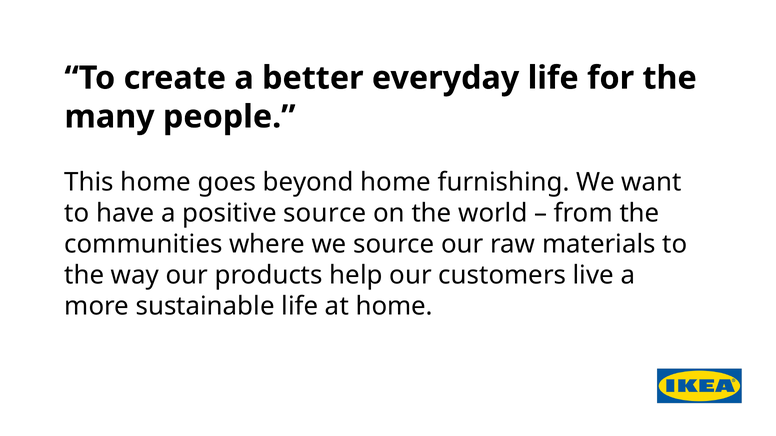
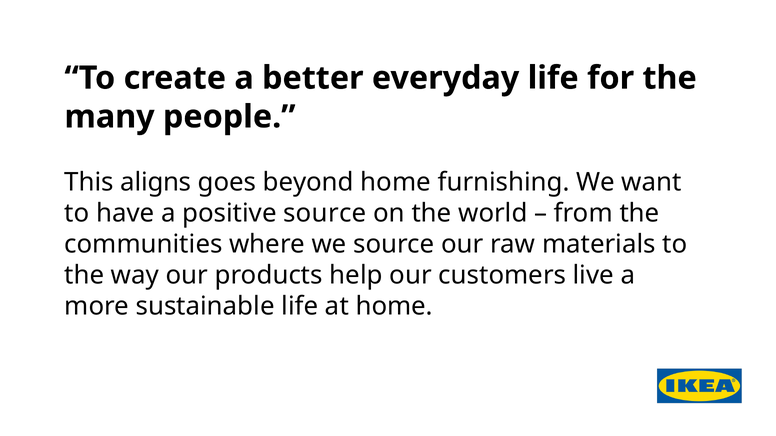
This home: home -> aligns (156, 182)
